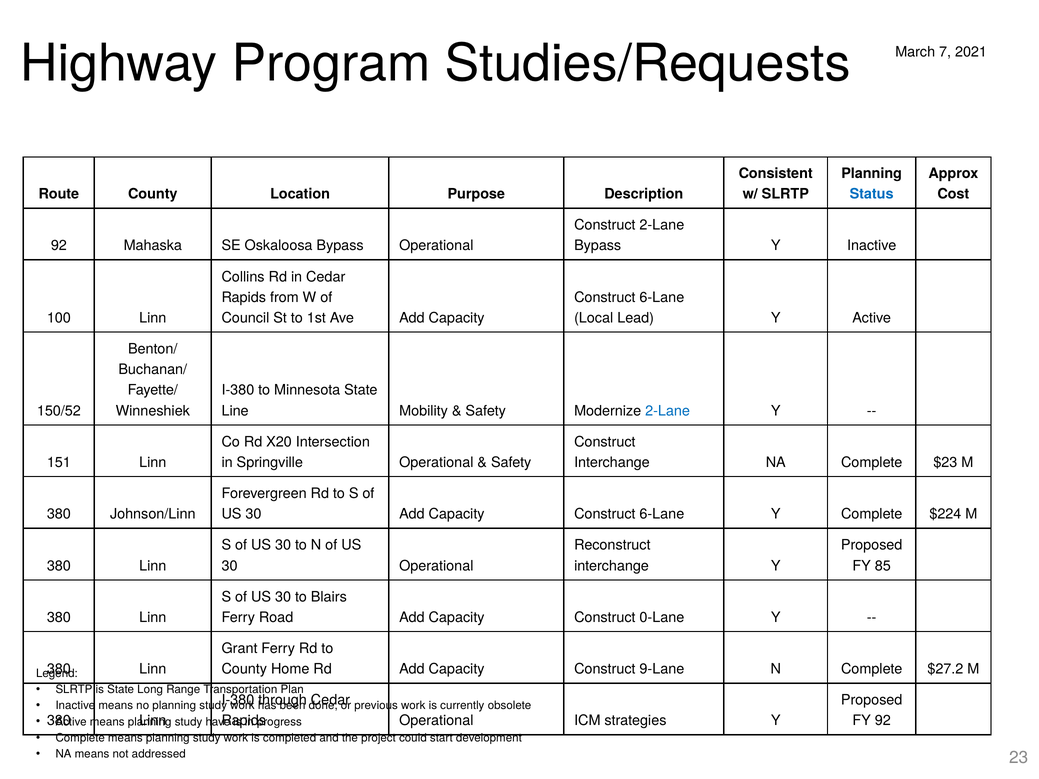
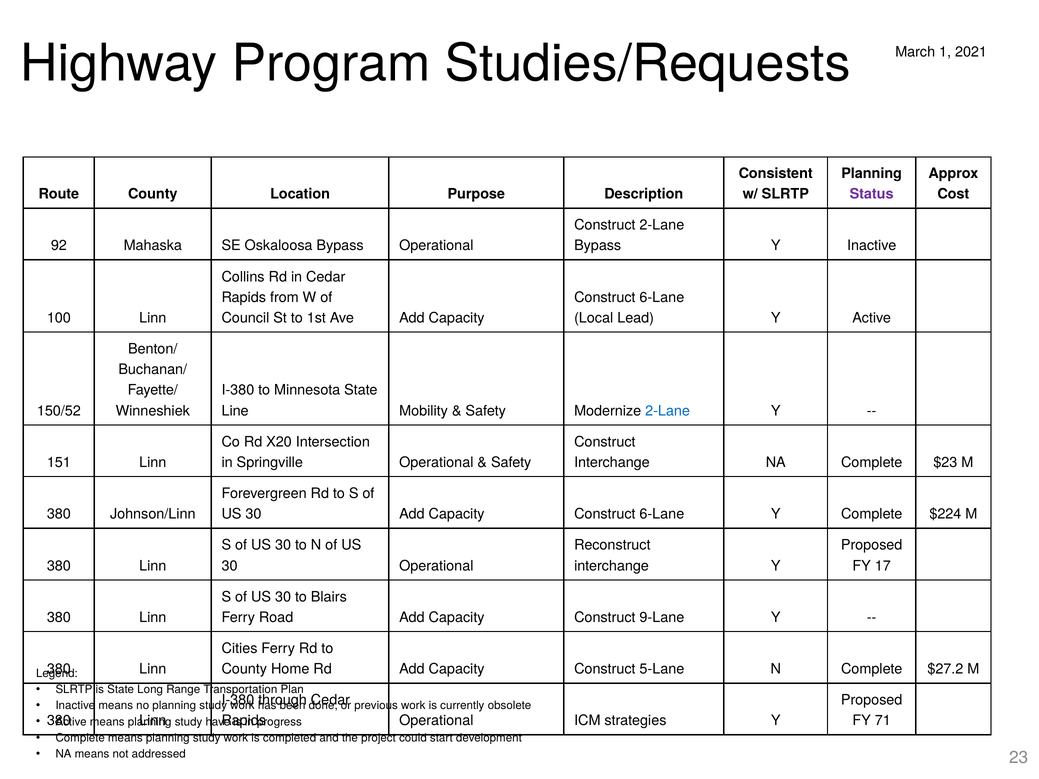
7: 7 -> 1 (945, 52)
Status colour: blue -> purple (872, 194)
85: 85 -> 17 (883, 566)
0-Lane: 0-Lane -> 9-Lane (662, 618)
Grant: Grant -> Cities (240, 649)
9-Lane: 9-Lane -> 5-Lane (662, 669)
FY 92: 92 -> 71 (883, 721)
